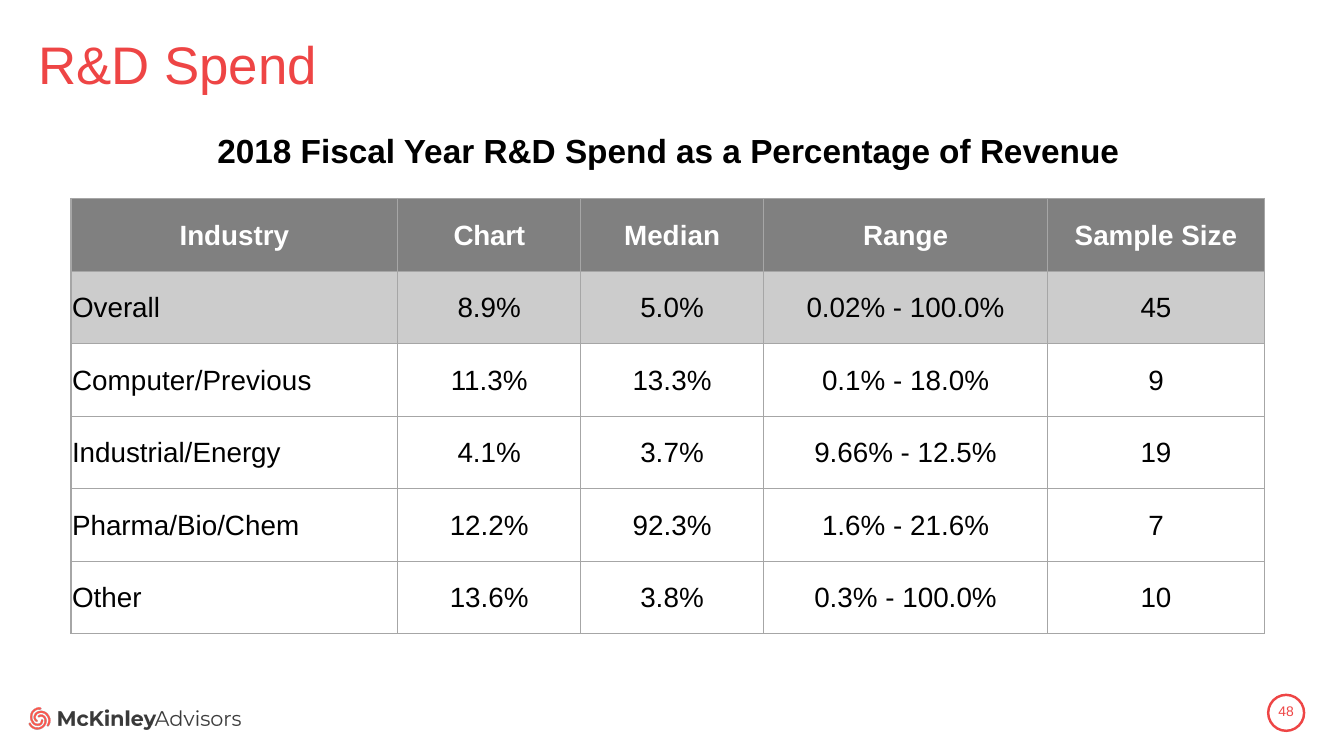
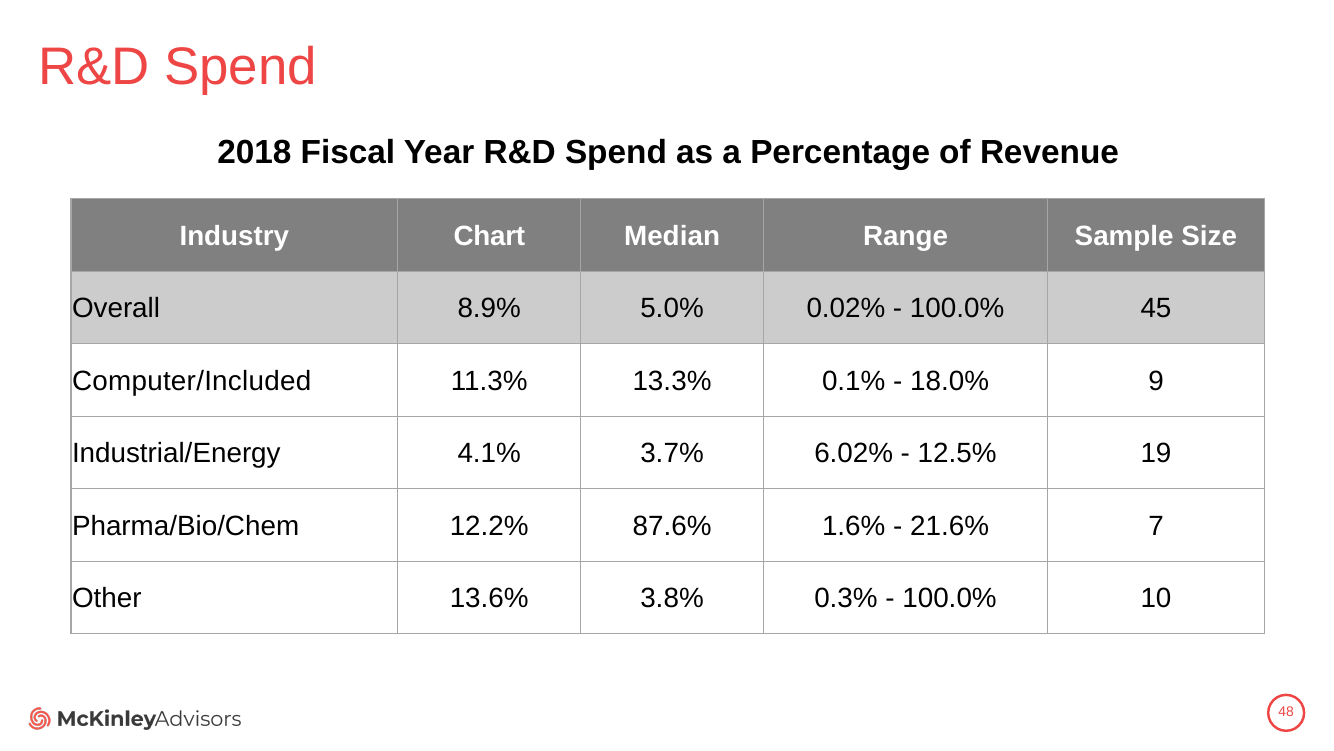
Computer/Previous: Computer/Previous -> Computer/Included (192, 381)
9.66%: 9.66% -> 6.02% (854, 453)
92.3%: 92.3% -> 87.6% (672, 526)
